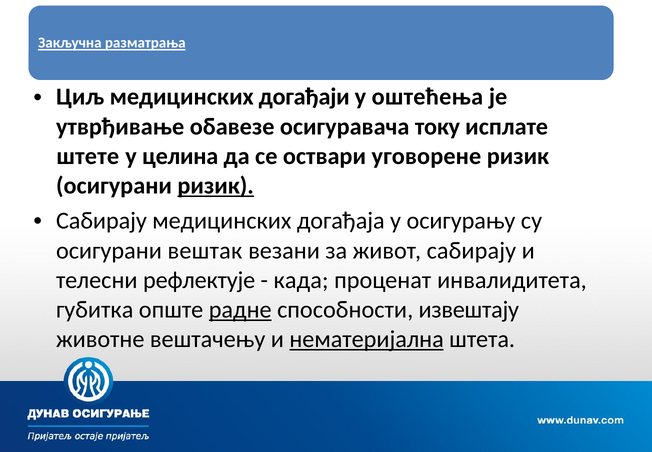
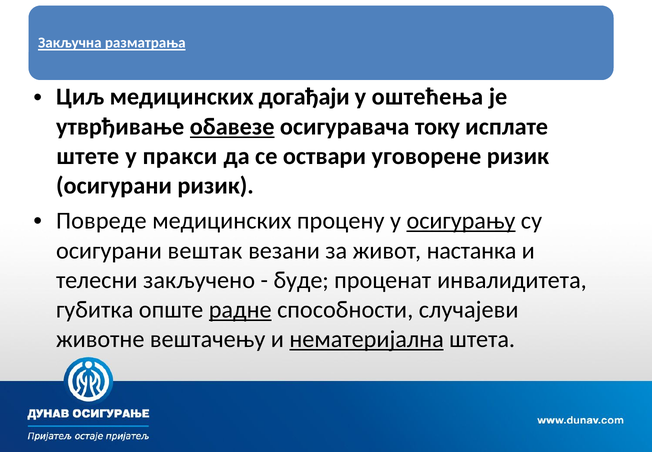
обавезе underline: none -> present (232, 126)
целина: целина -> пракси (180, 156)
ризик underline: present -> none (216, 186)
Сабирају: Сабирају -> Повреде (101, 221)
догађаја: догађаја -> процену (341, 221)
осигурању underline: none -> present (461, 221)
живот сабирају: сабирају -> настанка (472, 250)
рефлектује: рефлектује -> закључено (199, 280)
када: када -> буде (301, 280)
извештају: извештају -> случајеви (469, 309)
